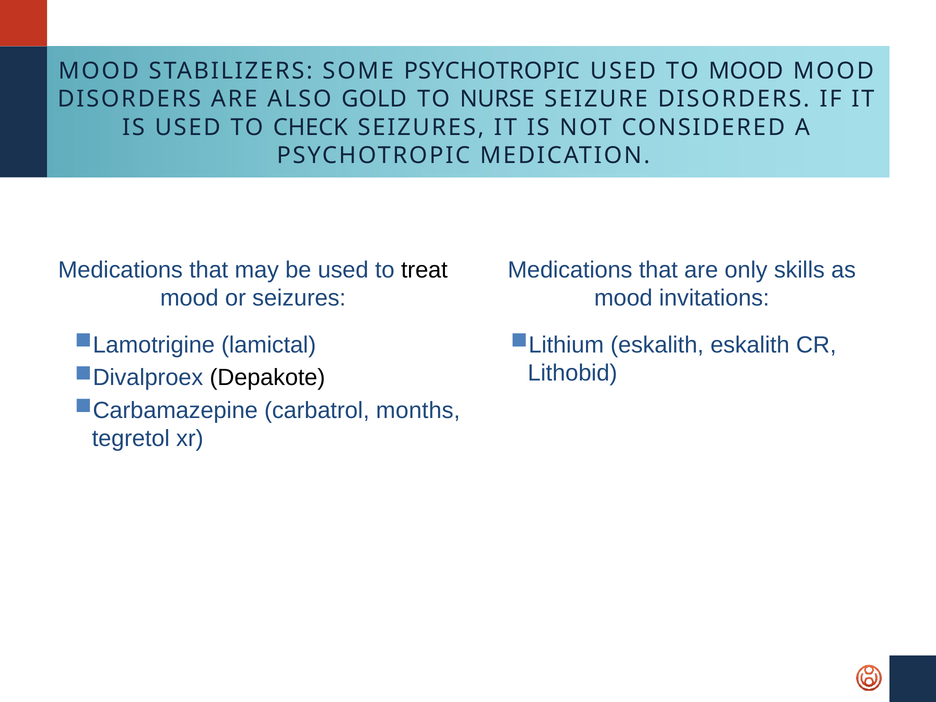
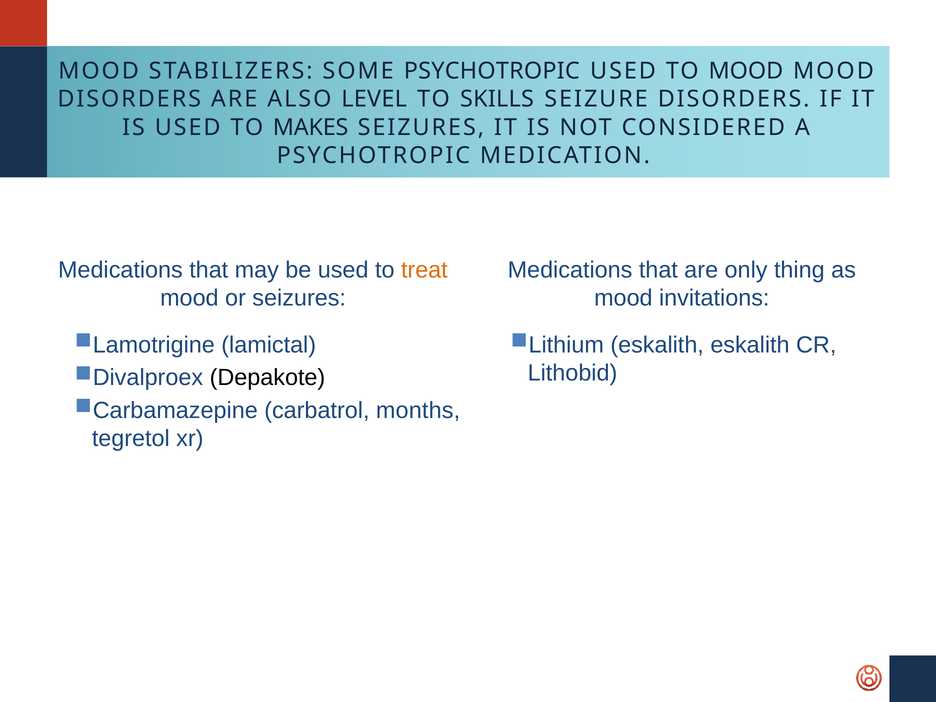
GOLD: GOLD -> LEVEL (374, 99)
NURSE: NURSE -> SKILLS (497, 99)
CHECK: CHECK -> MAKES (311, 127)
treat colour: black -> orange (424, 270)
skills: skills -> thing (799, 270)
